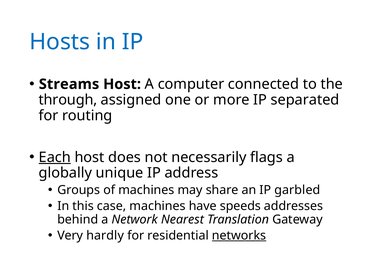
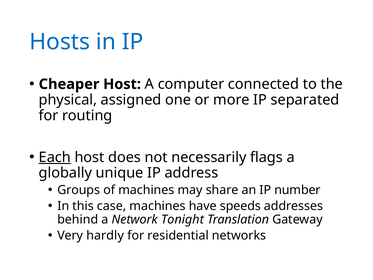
Streams: Streams -> Cheaper (69, 84)
through: through -> physical (68, 100)
garbled: garbled -> number (297, 190)
Nearest: Nearest -> Tonight (182, 219)
networks underline: present -> none (239, 235)
